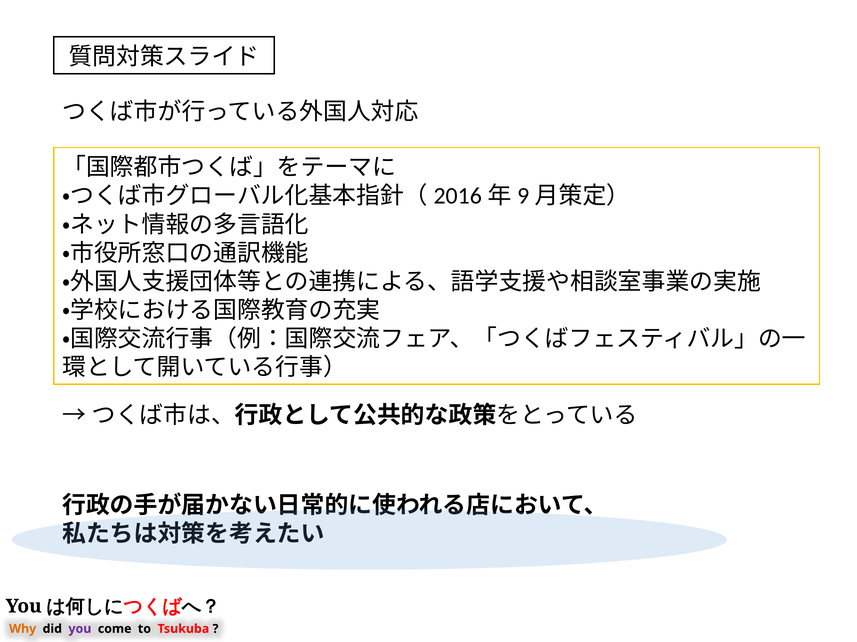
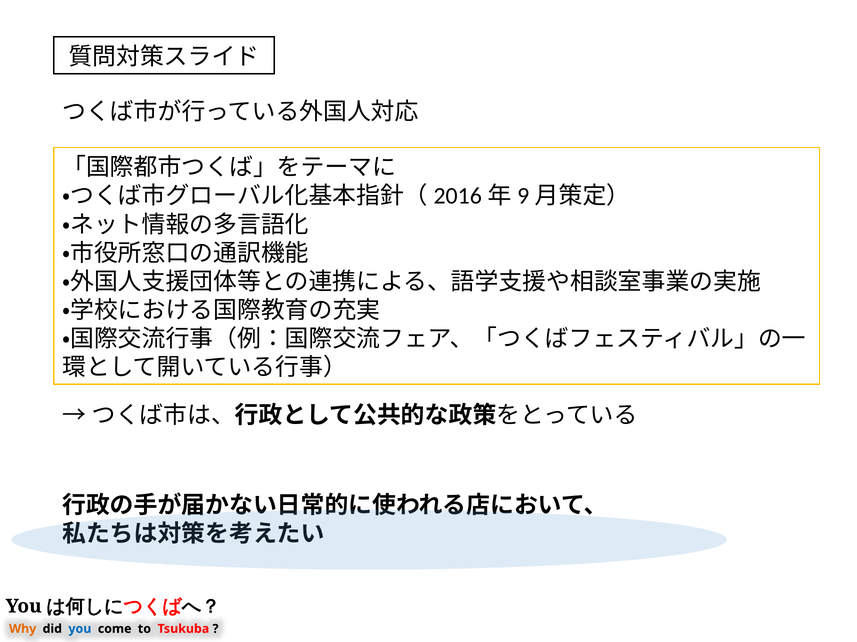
you colour: purple -> blue (80, 629)
